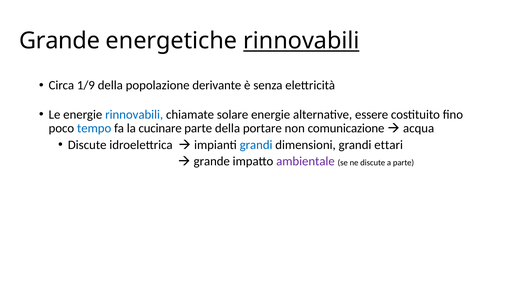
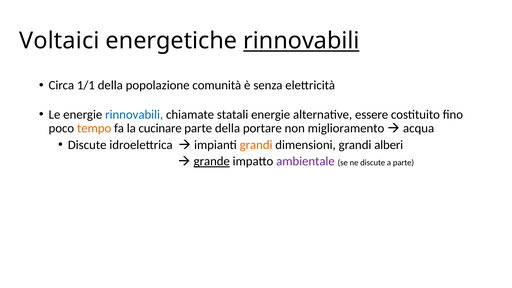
Grande: Grande -> Voltaici (59, 41)
1/9: 1/9 -> 1/1 (86, 85)
derivante: derivante -> comunità (217, 85)
solare: solare -> statali (233, 115)
tempo colour: blue -> orange (94, 128)
comunicazione: comunicazione -> miglioramento (346, 128)
grandi colour: blue -> orange (256, 145)
ettari: ettari -> alberi (389, 145)
grande underline: none -> present (212, 161)
